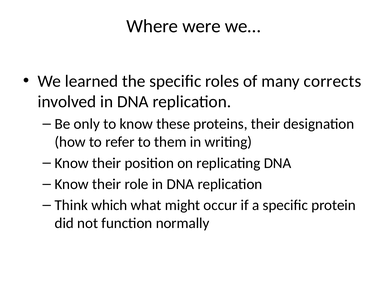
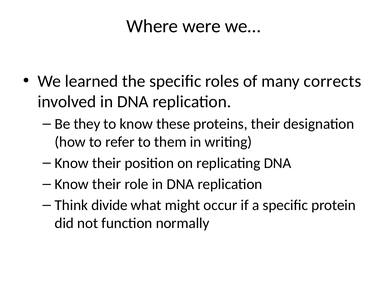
only: only -> they (87, 124)
which: which -> divide (109, 205)
